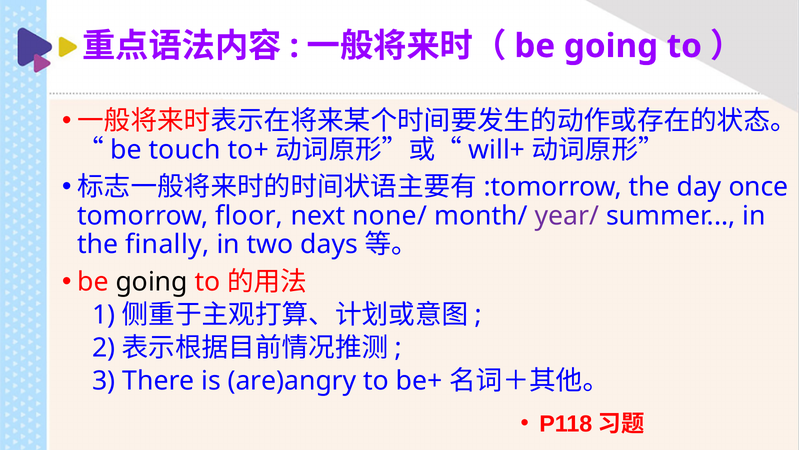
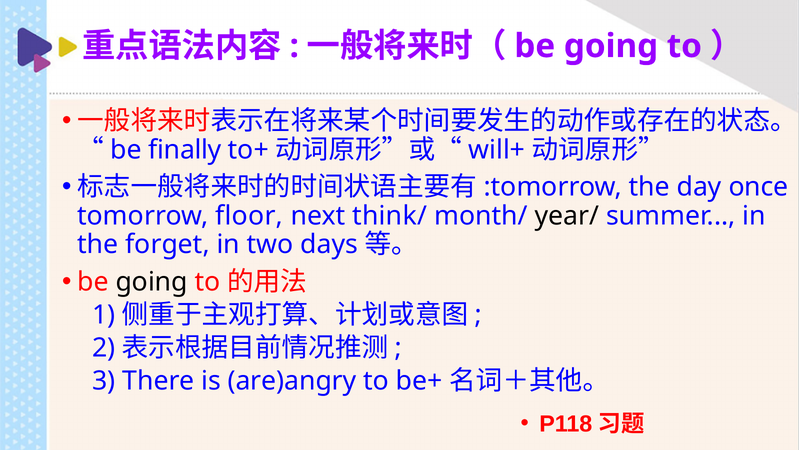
touch: touch -> finally (185, 150)
none/: none/ -> think/ (390, 216)
year/ colour: purple -> black (567, 216)
finally: finally -> forget (167, 244)
